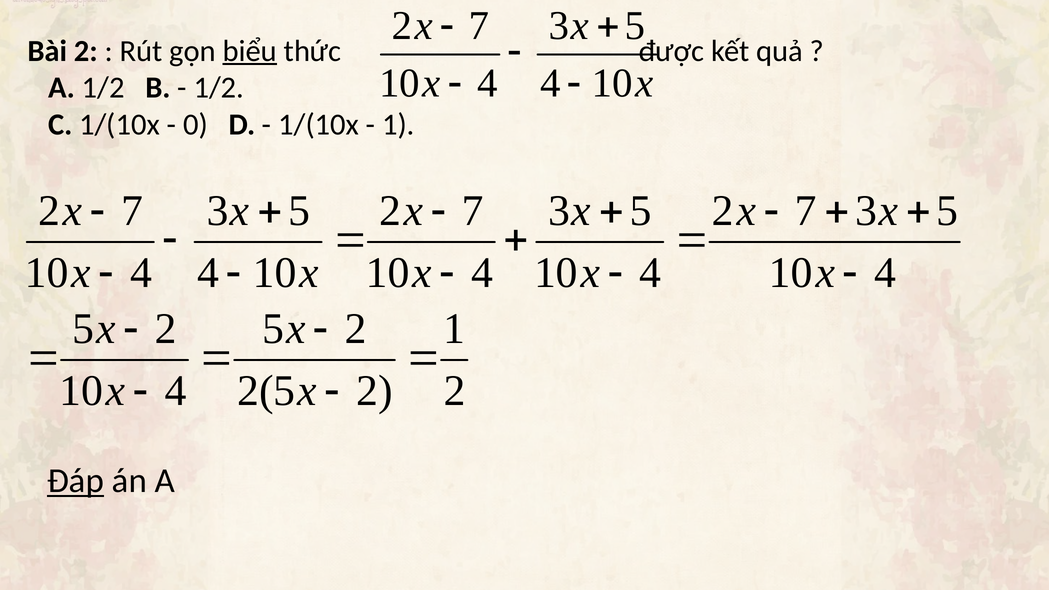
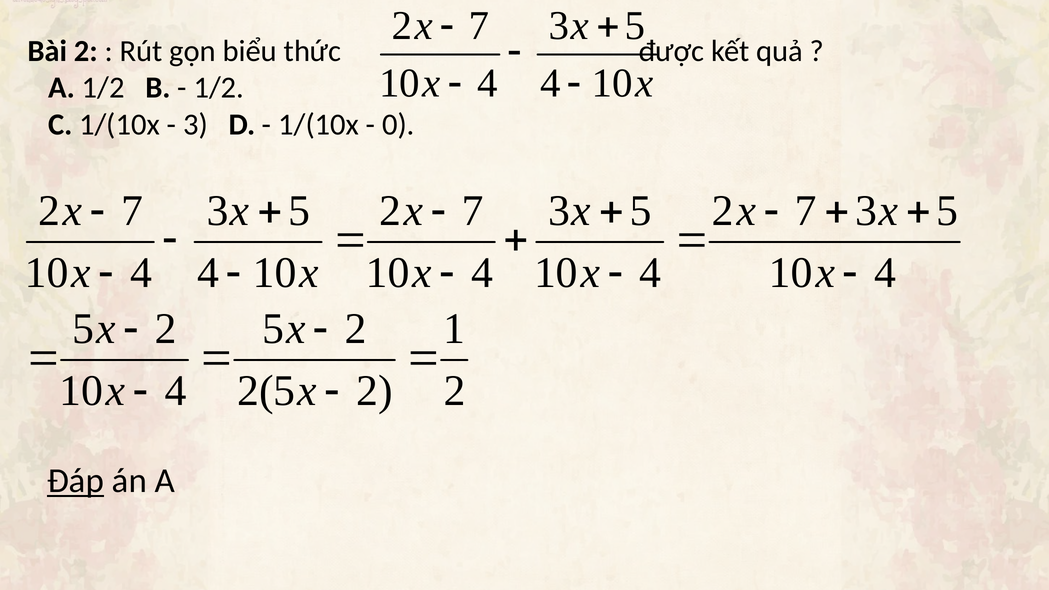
biểu underline: present -> none (250, 51)
0: 0 -> 3 (195, 124)
1: 1 -> 0 (398, 124)
